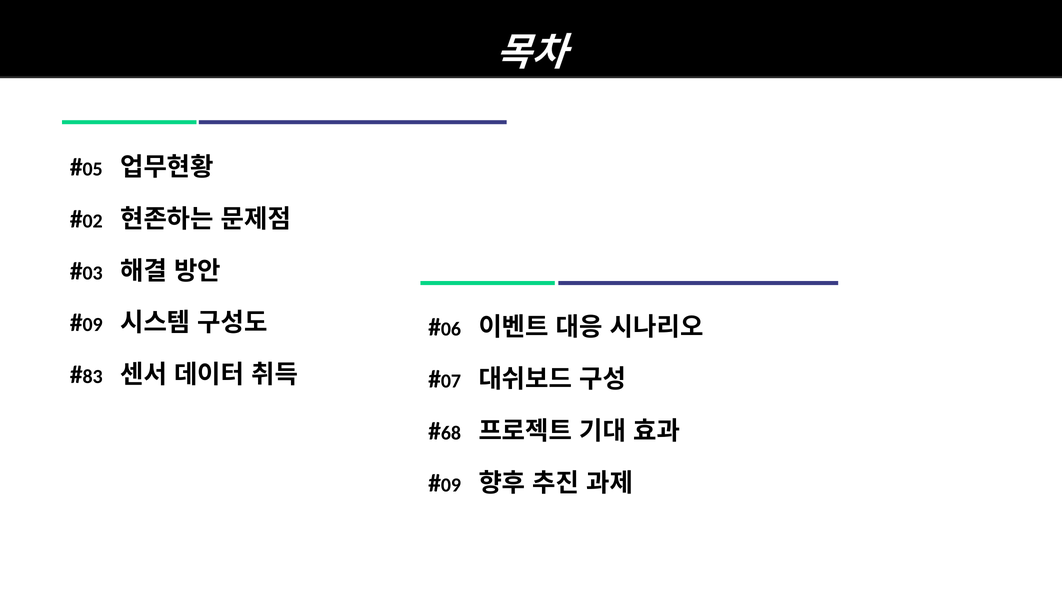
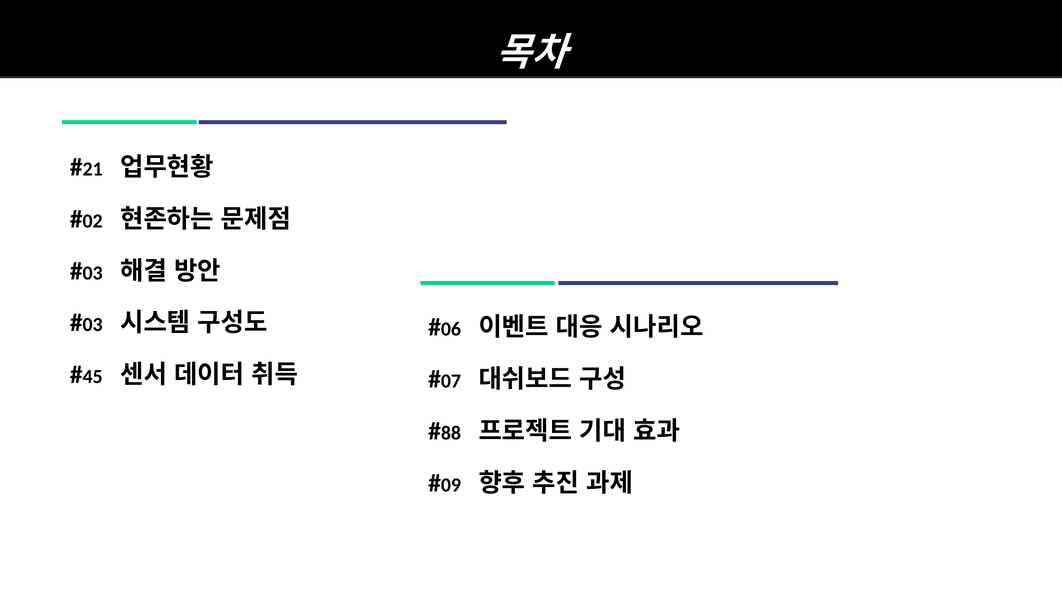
05: 05 -> 21 (93, 169)
09: 09 -> 03 (93, 325)
83: 83 -> 45 (93, 376)
68: 68 -> 88 (451, 433)
